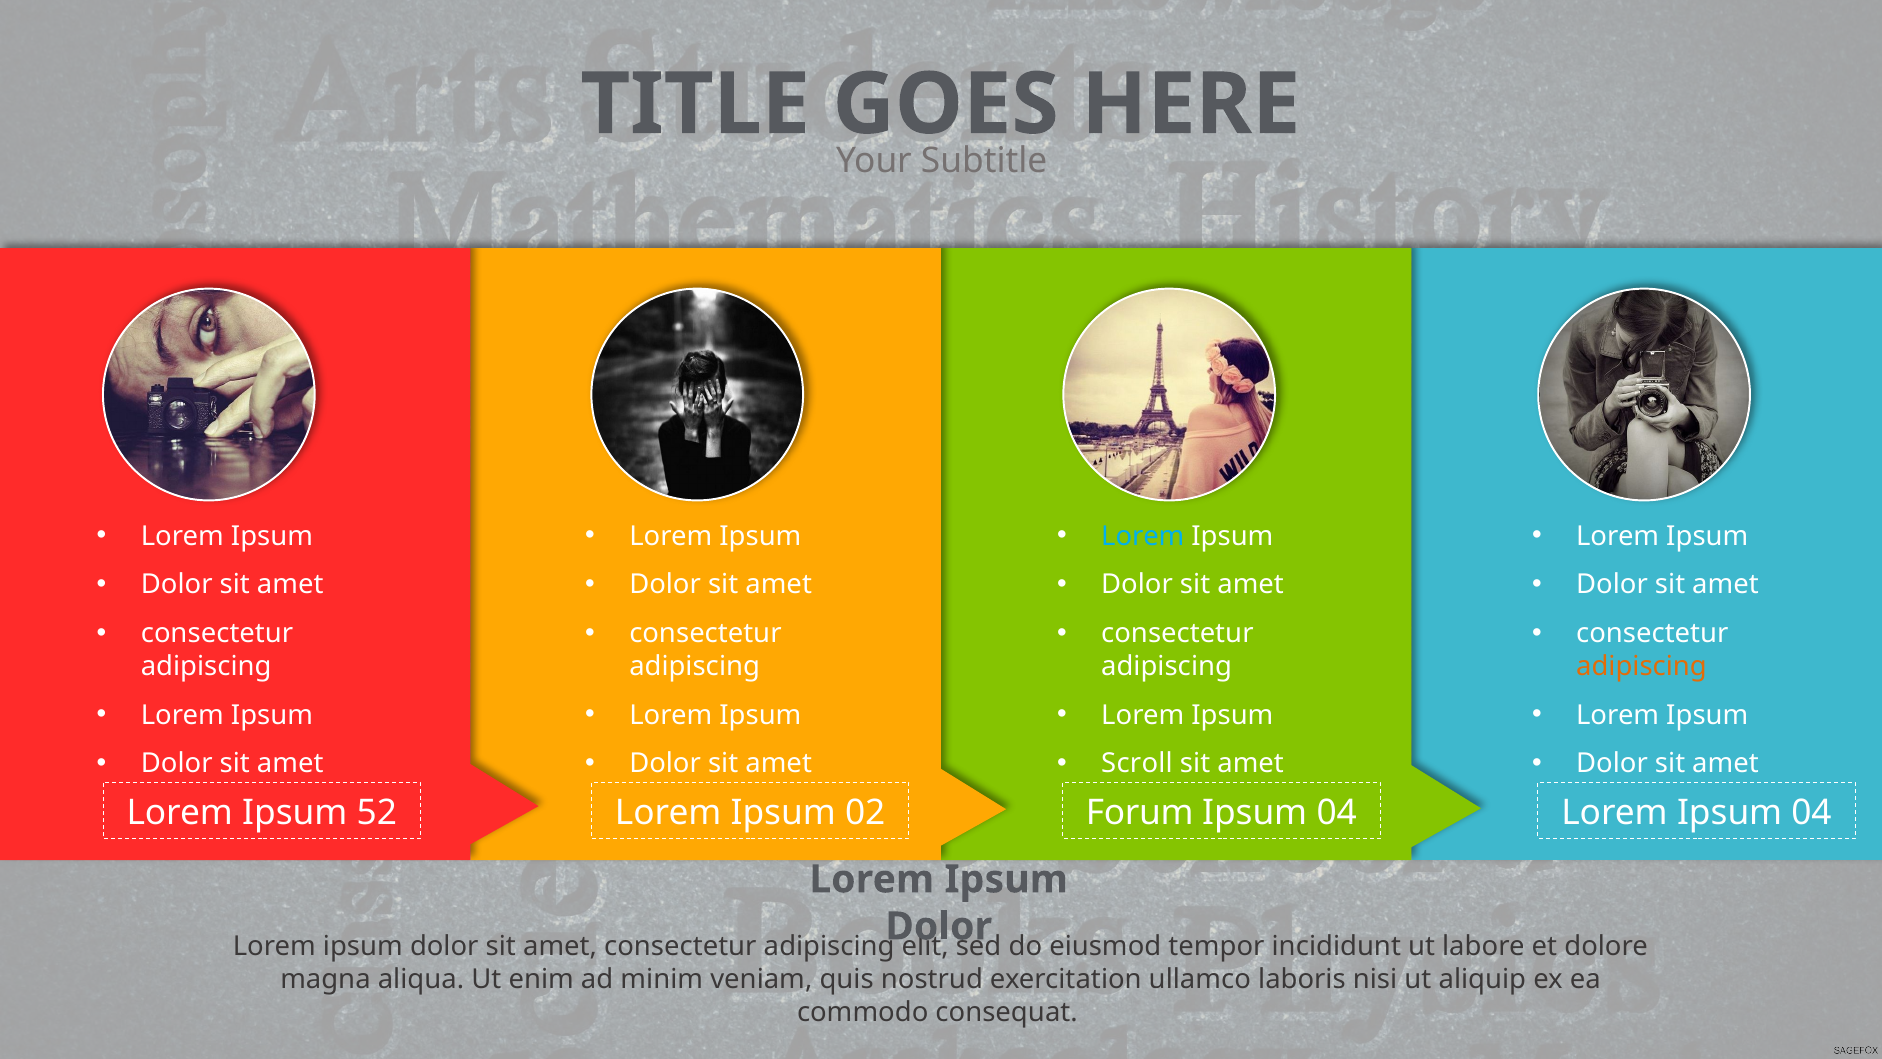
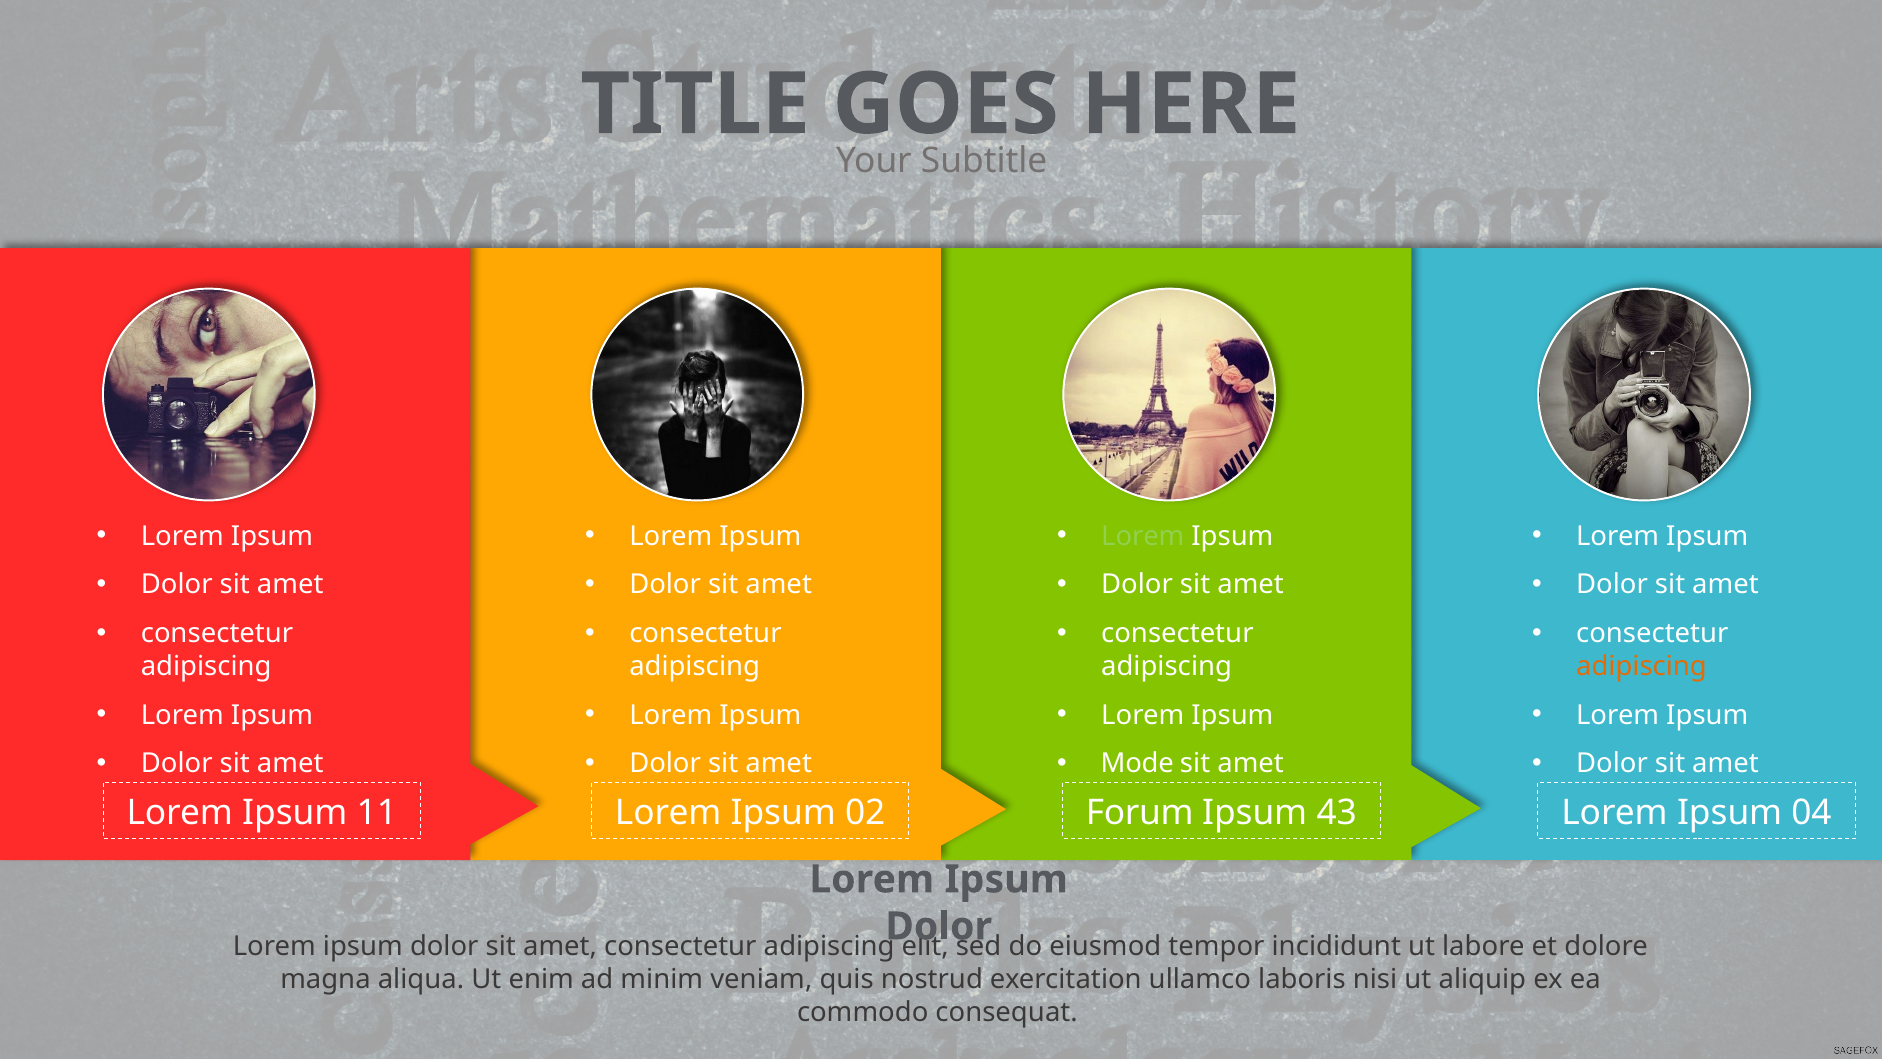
Lorem colour: light blue -> light green (1143, 536)
Scroll: Scroll -> Mode (1137, 763)
52: 52 -> 11 (377, 813)
04: 04 -> 43 (1337, 813)
